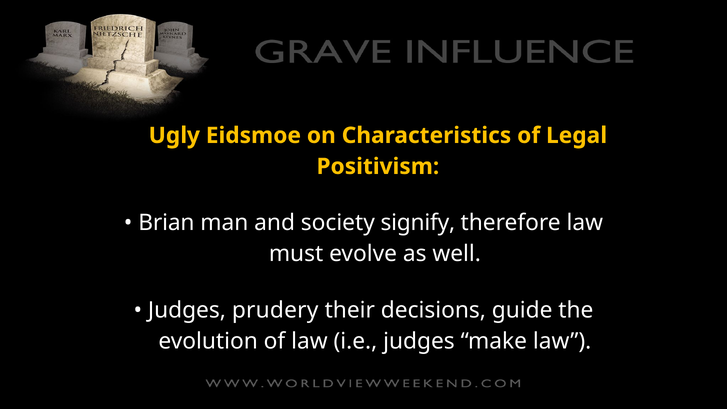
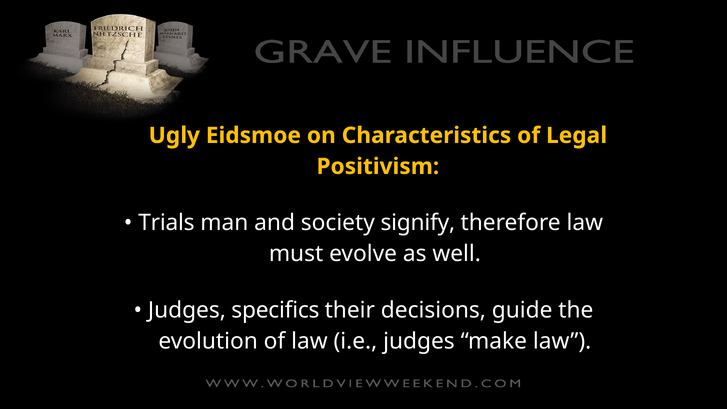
Brian: Brian -> Trials (166, 223)
prudery: prudery -> specifics (275, 310)
